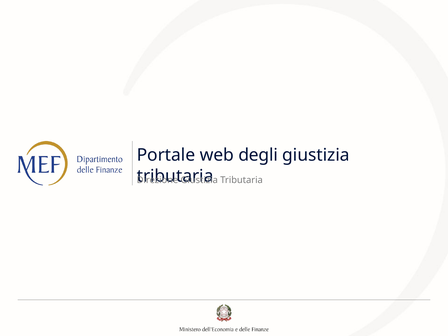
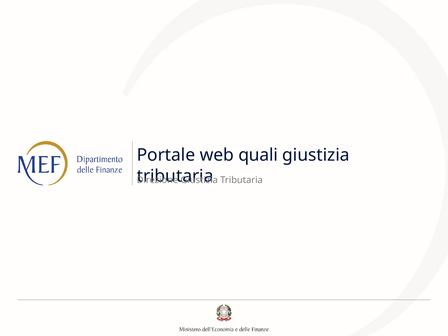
degli: degli -> quali (258, 155)
